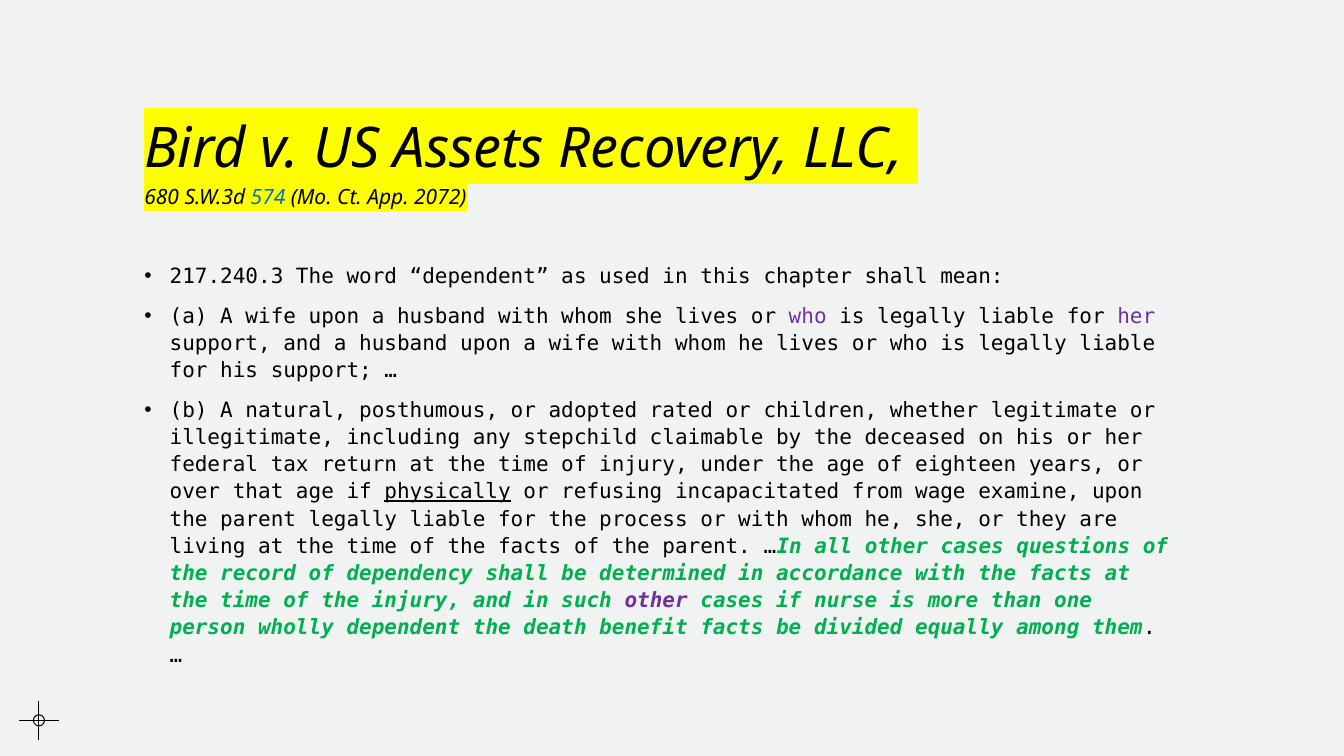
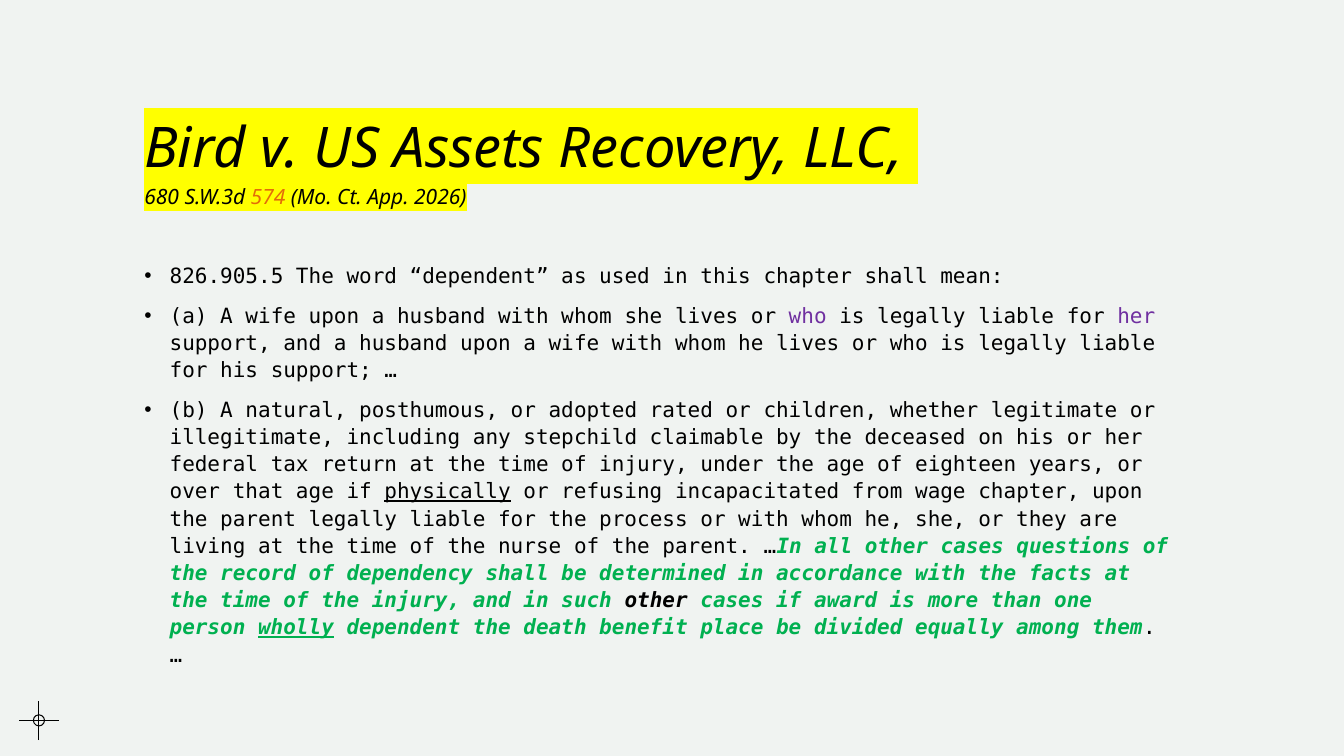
574 colour: blue -> orange (268, 198)
2072: 2072 -> 2026 (440, 198)
217.240.3: 217.240.3 -> 826.905.5 (227, 277)
wage examine: examine -> chapter (1029, 492)
of the facts: facts -> nurse (530, 546)
other colour: purple -> black (656, 601)
nurse: nurse -> award (846, 601)
wholly underline: none -> present (296, 628)
benefit facts: facts -> place (732, 628)
